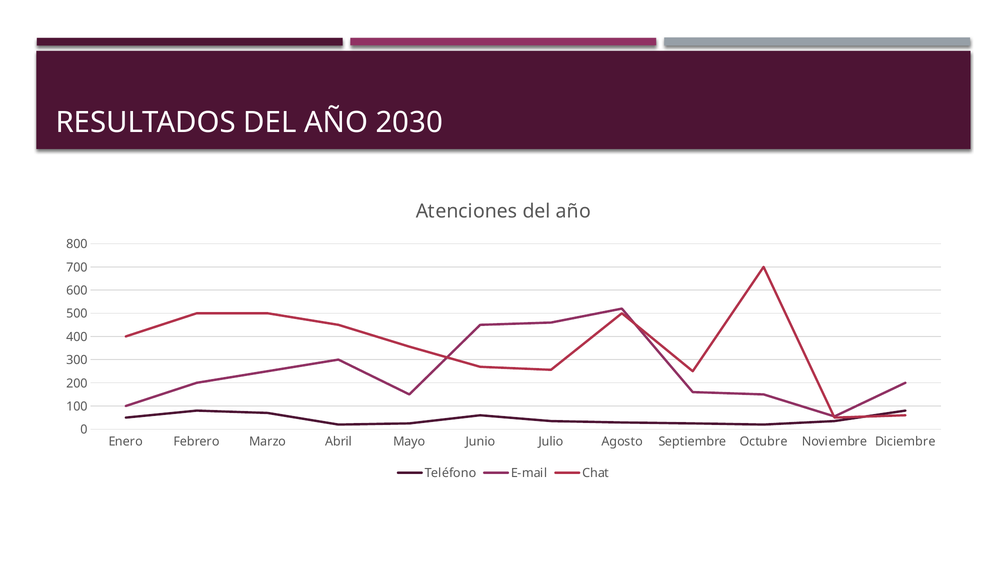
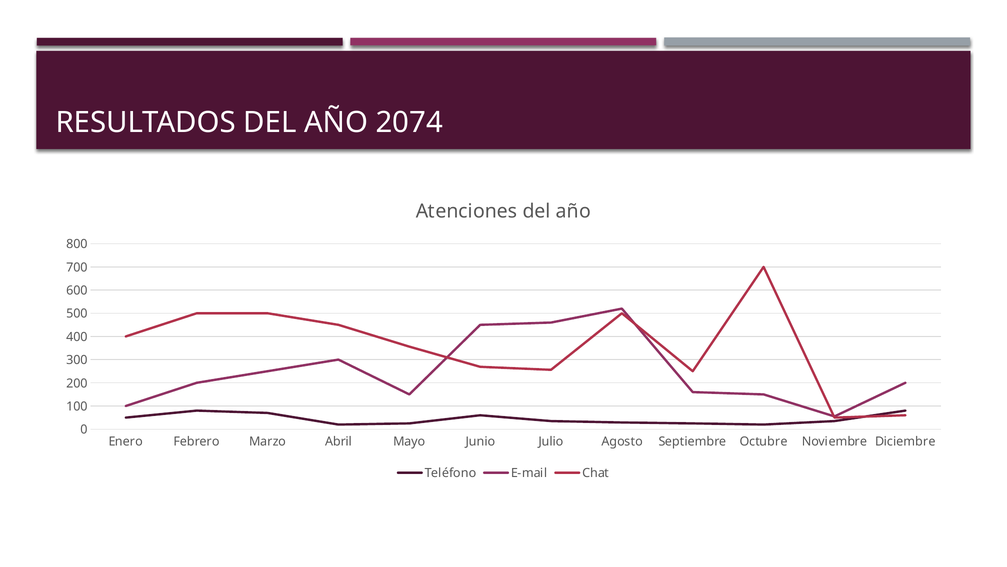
2030: 2030 -> 2074 (409, 122)
